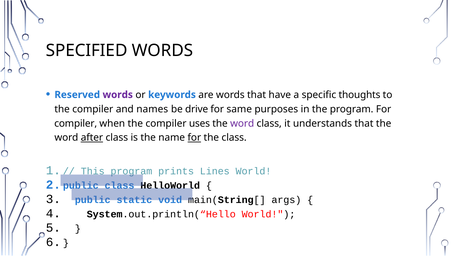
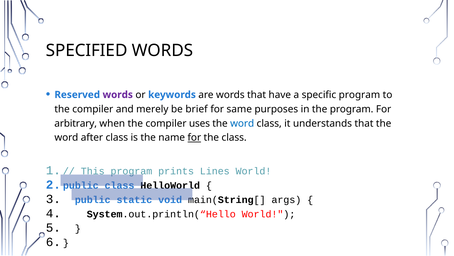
specific thoughts: thoughts -> program (359, 95)
names: names -> merely (152, 109)
drive: drive -> brief (197, 109)
compiler: compiler -> arbitrary (76, 123)
word colour: purple -> blue (242, 123)
after underline: present -> none (92, 137)
